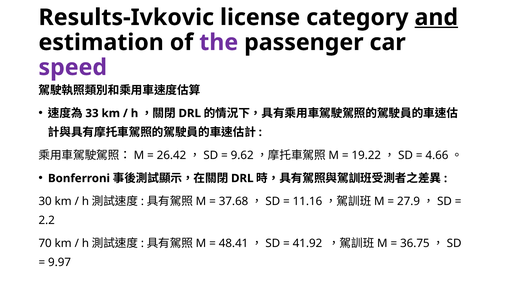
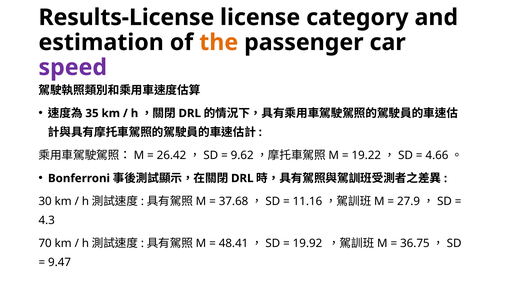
Results-Ivkovic: Results-Ivkovic -> Results-License (126, 17)
and underline: present -> none (436, 17)
the colour: purple -> orange (219, 42)
33: 33 -> 35 (92, 113)
2.2: 2.2 -> 4.3 (47, 220)
41.92: 41.92 -> 19.92 (307, 243)
9.97: 9.97 -> 9.47 (60, 262)
